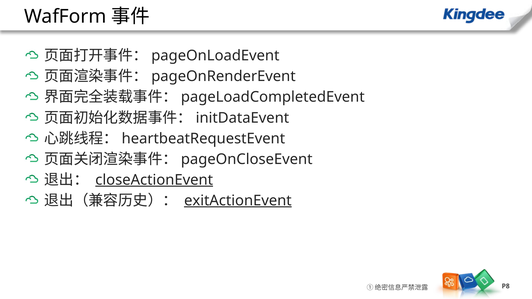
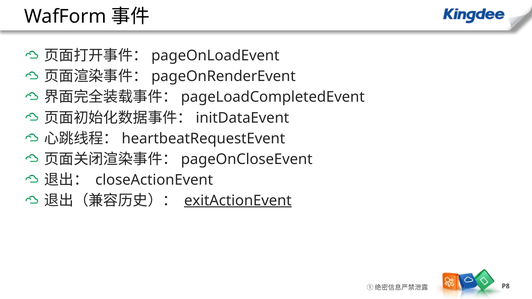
closeActionEvent underline: present -> none (154, 180)
